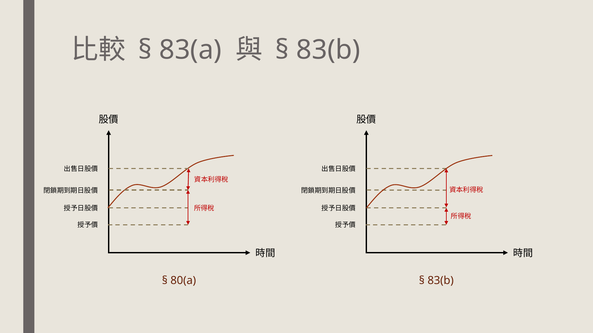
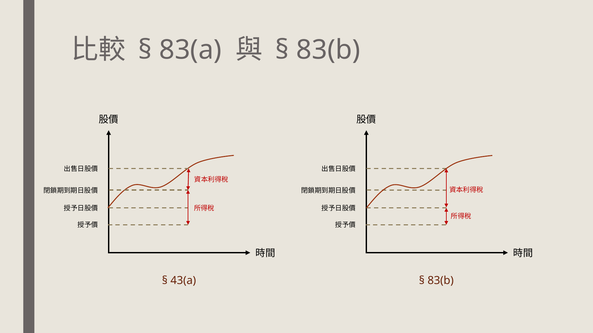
80(a: 80(a -> 43(a (183, 281)
